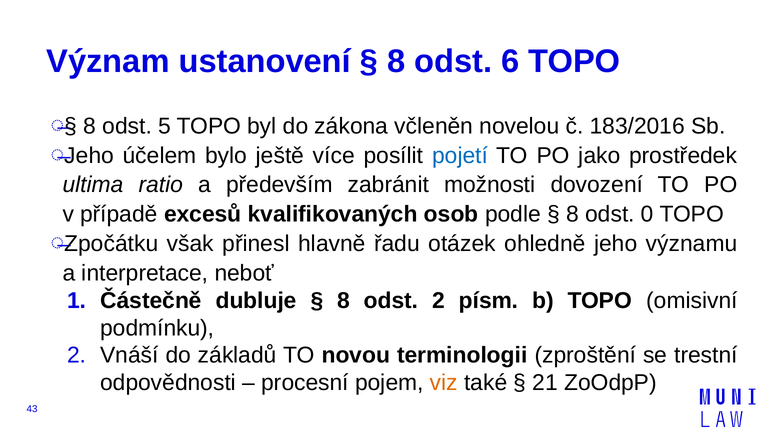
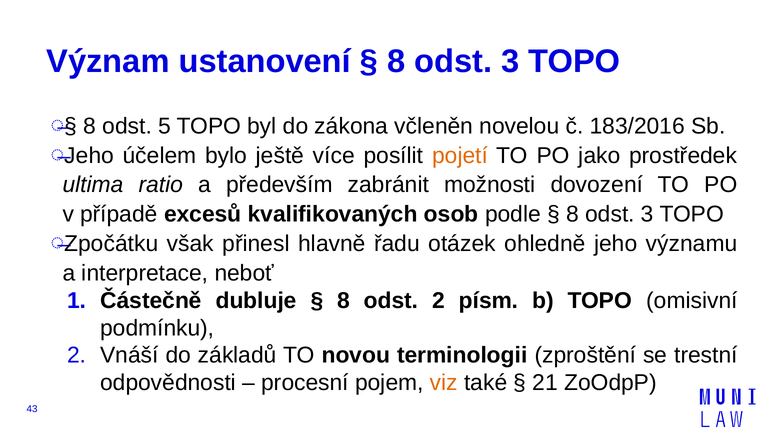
6: 6 -> 3 (510, 62)
pojetí colour: blue -> orange (460, 155)
0: 0 -> 3 (647, 214)
